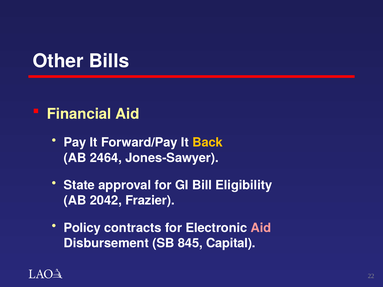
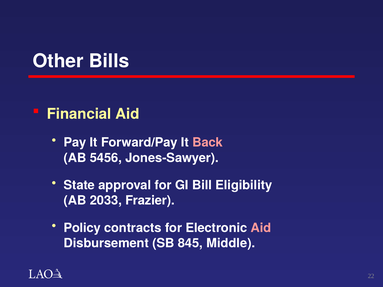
Back colour: yellow -> pink (208, 143)
2464: 2464 -> 5456 (106, 158)
2042: 2042 -> 2033 (106, 201)
Capital: Capital -> Middle (231, 243)
